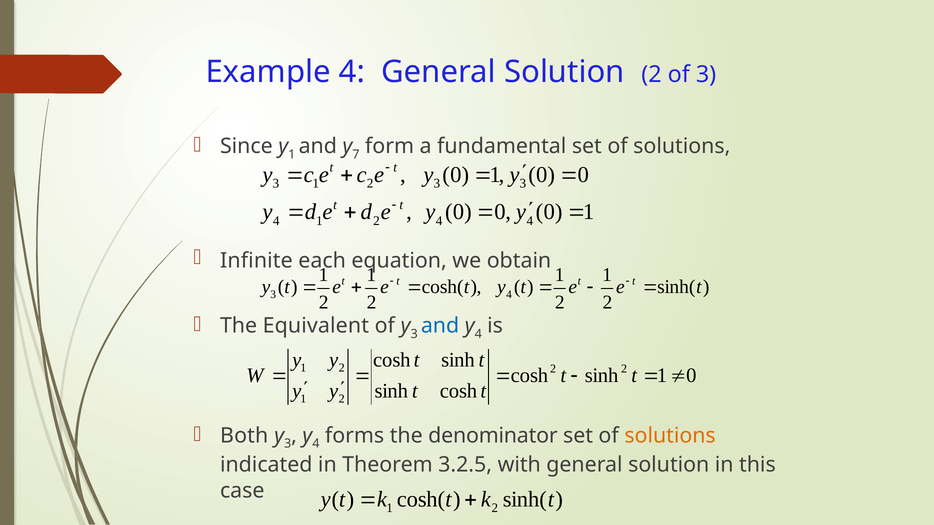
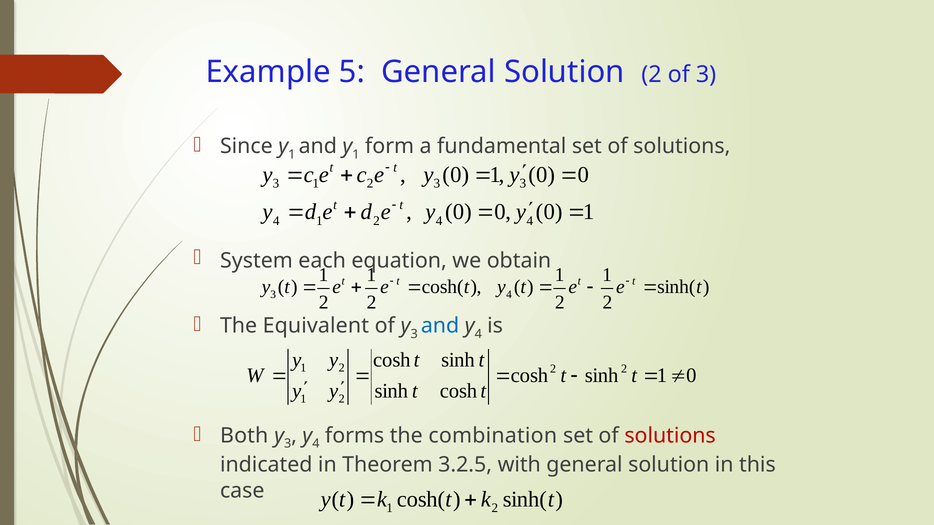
Example 4: 4 -> 5 (352, 72)
7: 7 -> 1 (356, 155)
Infinite: Infinite -> System (256, 261)
denominator: denominator -> combination (493, 436)
solutions colour: orange -> red (670, 436)
